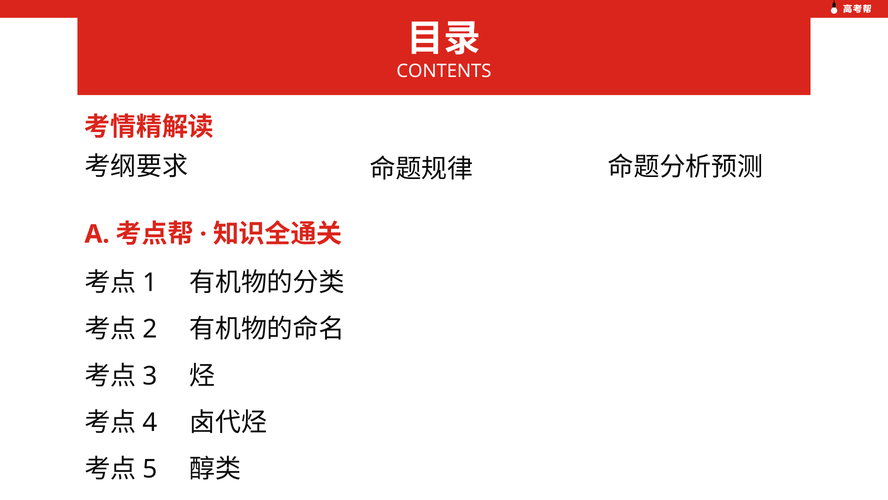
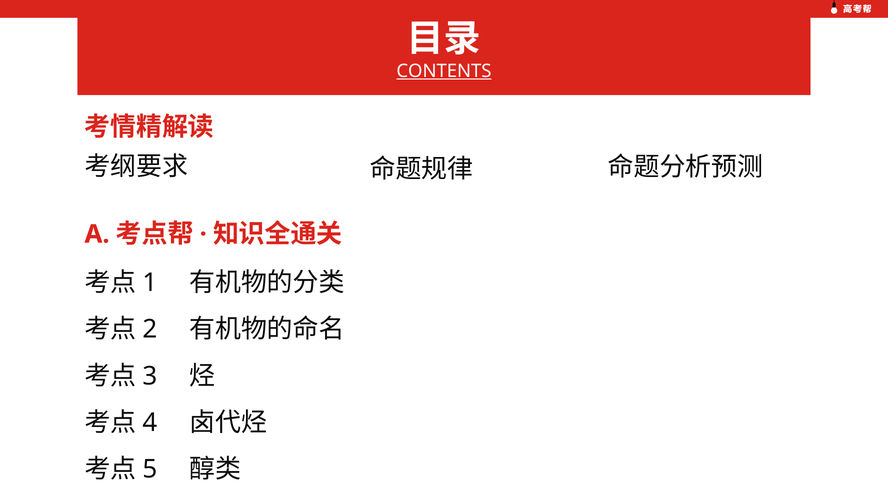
CONTENTS underline: none -> present (444, 71)
